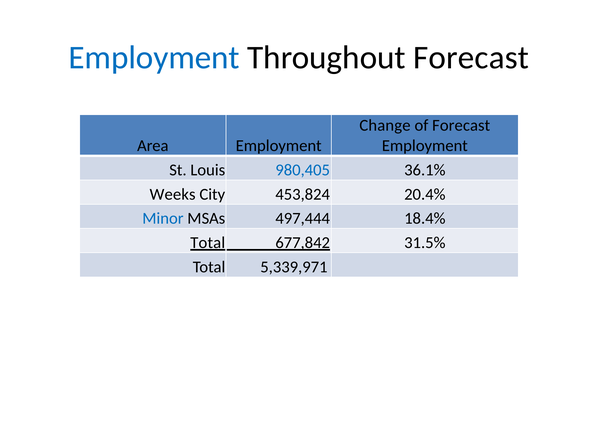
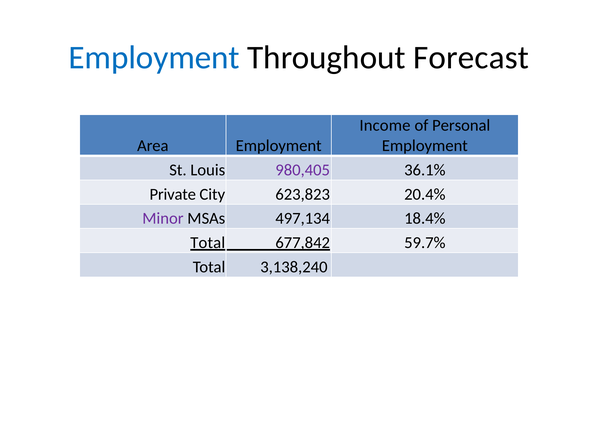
Change: Change -> Income (385, 126)
of Forecast: Forecast -> Personal (461, 126)
980,405 colour: blue -> purple (303, 170)
Weeks: Weeks -> Private (173, 194)
453,824: 453,824 -> 623,823 (303, 194)
Minor colour: blue -> purple (163, 219)
497,444: 497,444 -> 497,134 (303, 219)
31.5%: 31.5% -> 59.7% (425, 243)
5,339,971: 5,339,971 -> 3,138,240 (294, 267)
